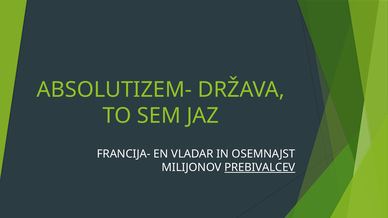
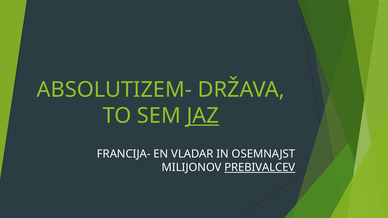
JAZ underline: none -> present (203, 116)
